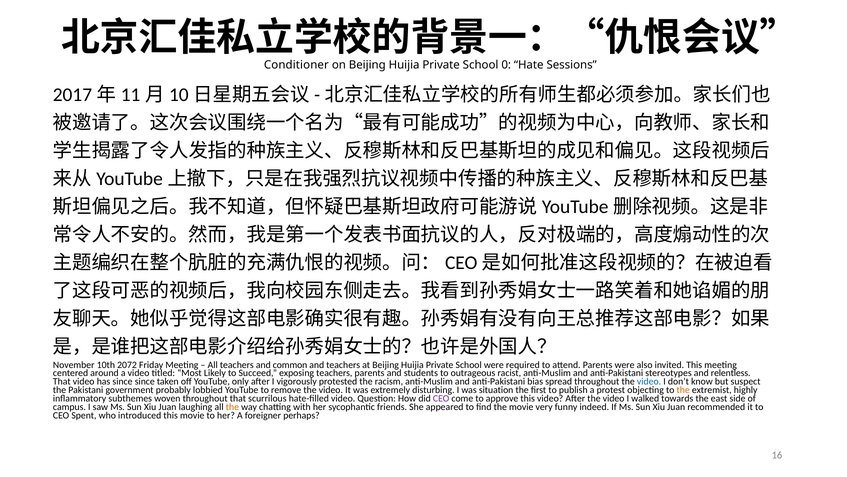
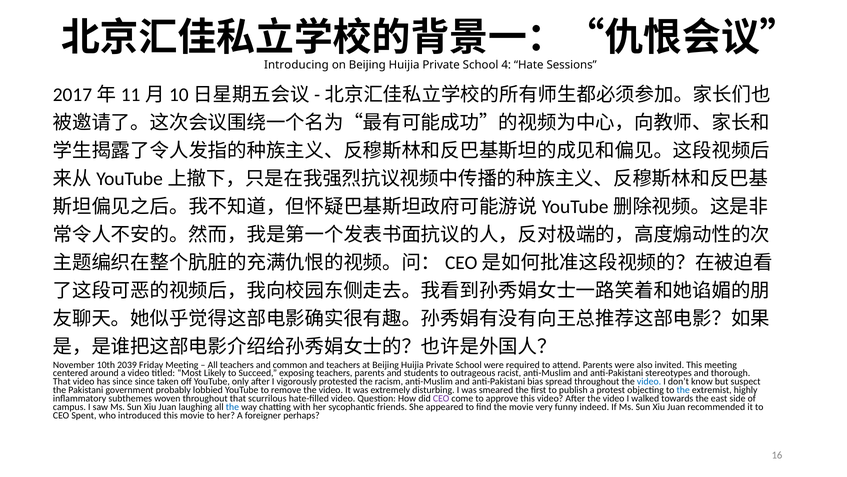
Conditioner: Conditioner -> Introducing (296, 65)
0: 0 -> 4 (506, 65)
2072: 2072 -> 2039 (127, 364)
relentless: relentless -> thorough (731, 373)
situation: situation -> smeared (496, 390)
the colour: orange -> blue (683, 390)
the colour: orange -> blue (232, 406)
